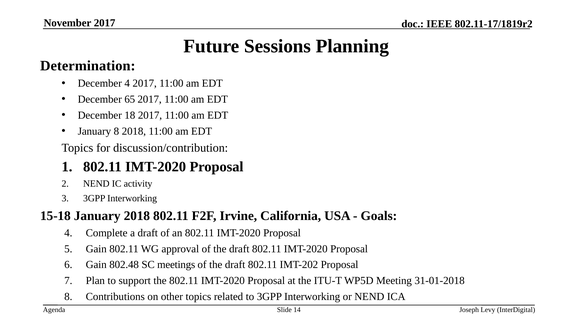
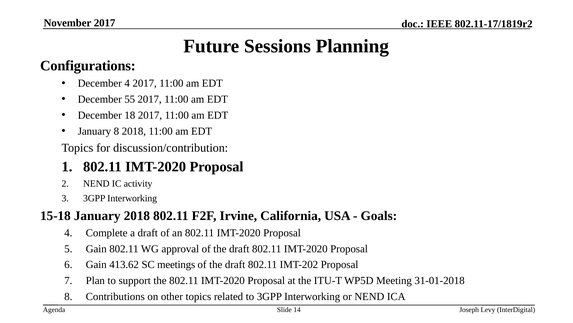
Determination: Determination -> Configurations (88, 65)
65: 65 -> 55 (130, 99)
802.48: 802.48 -> 413.62 (124, 264)
